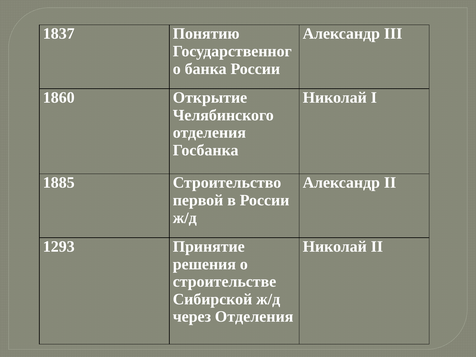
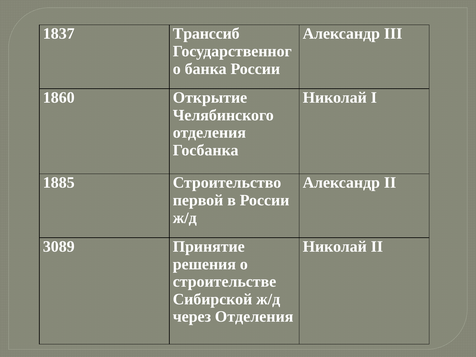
Понятию: Понятию -> Транссиб (206, 34)
1293: 1293 -> 3089 (59, 247)
